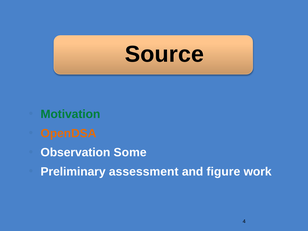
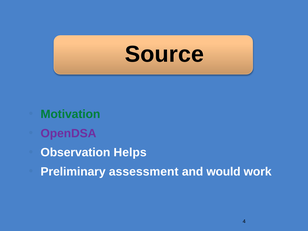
OpenDSA colour: orange -> purple (68, 133)
Some: Some -> Helps (130, 153)
figure: figure -> would (223, 172)
